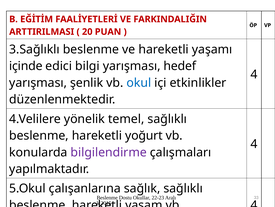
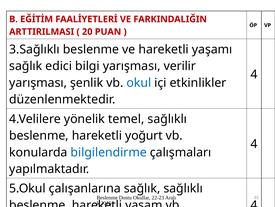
içinde: içinde -> sağlık (26, 66)
hedef: hedef -> verilir (180, 66)
bilgilendirme colour: purple -> blue (109, 152)
